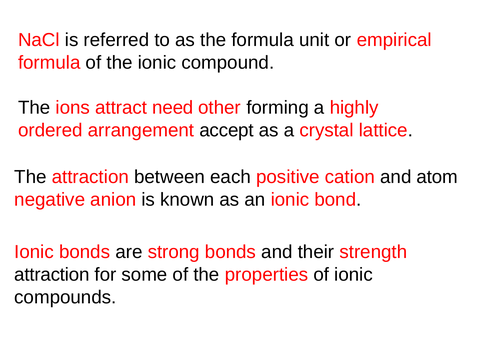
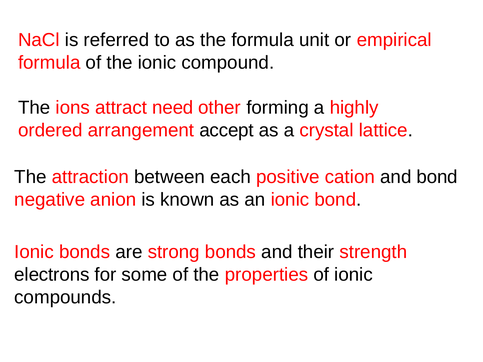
and atom: atom -> bond (437, 177)
attraction: attraction -> electrons (52, 275)
